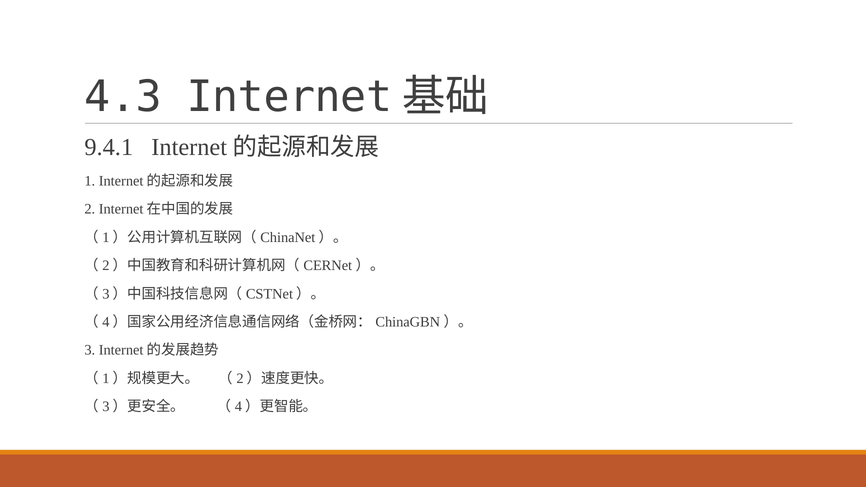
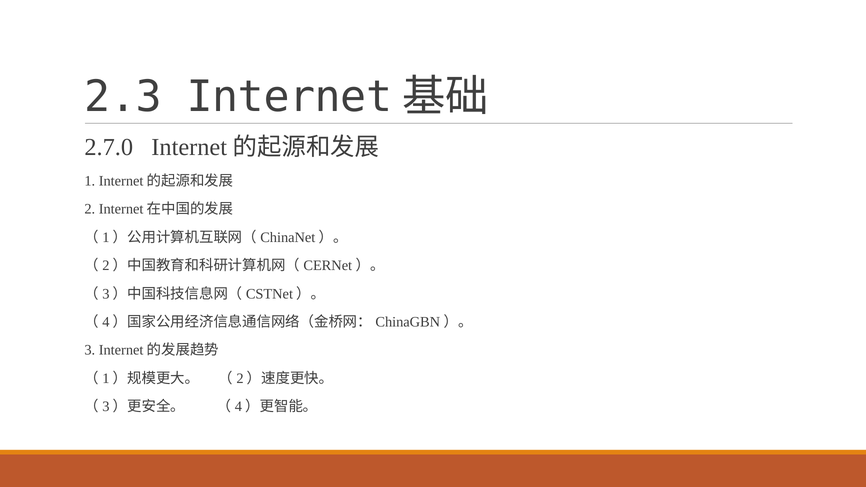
4.3: 4.3 -> 2.3 (123, 97)
9.4.1: 9.4.1 -> 2.7.0 (109, 147)
